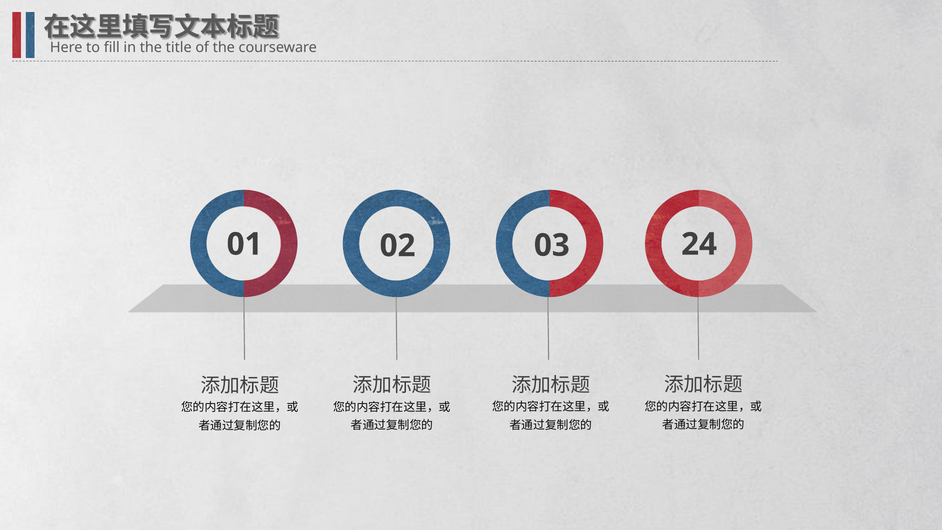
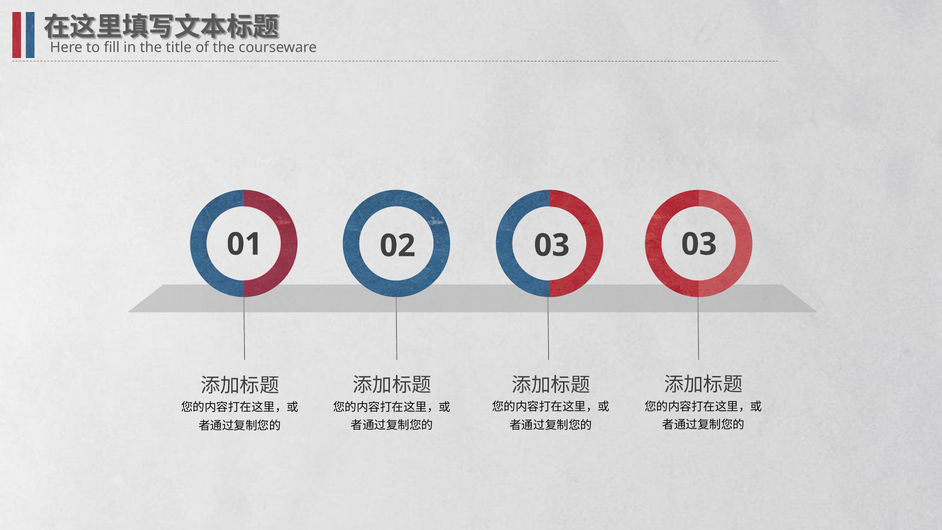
03 24: 24 -> 03 (699, 244)
